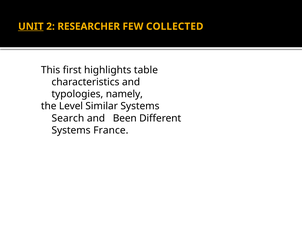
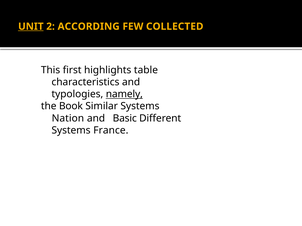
RESEARCHER: RESEARCHER -> ACCORDING (89, 27)
namely underline: none -> present (124, 94)
Level: Level -> Book (71, 106)
Search: Search -> Nation (68, 118)
Been: Been -> Basic (125, 118)
